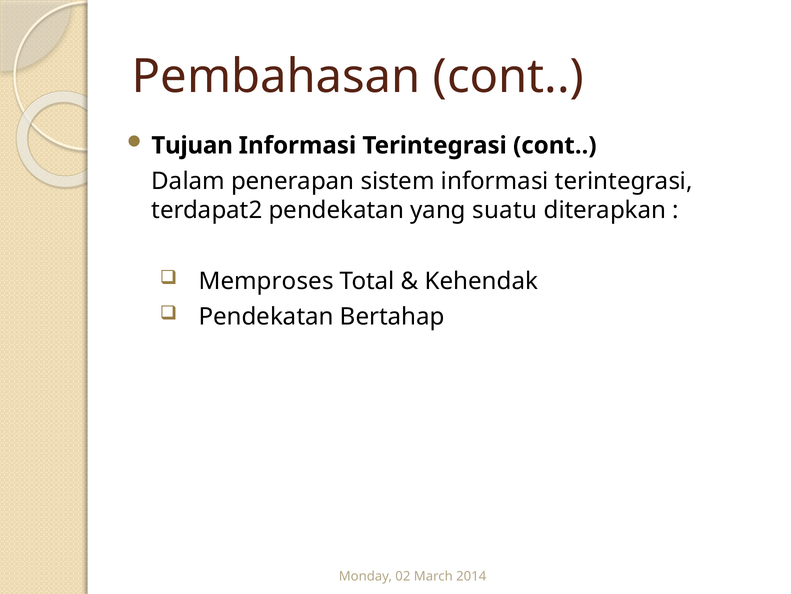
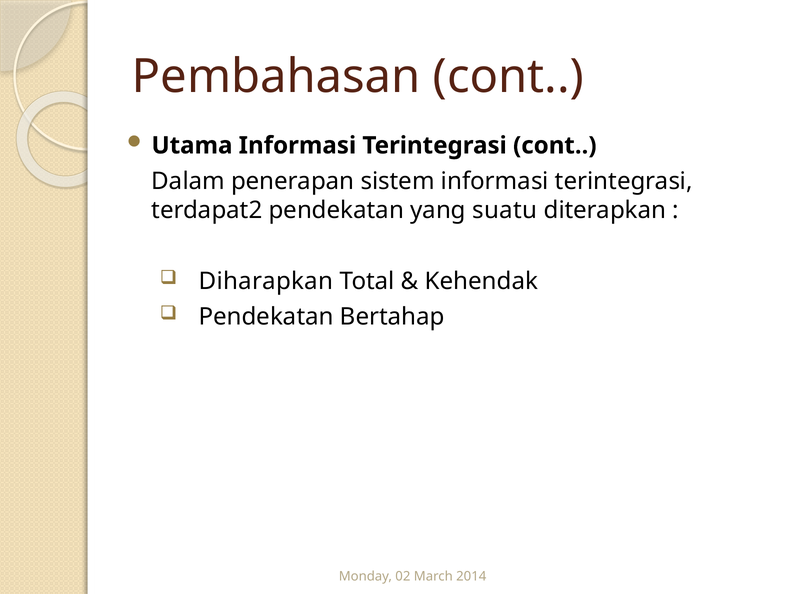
Tujuan: Tujuan -> Utama (192, 145)
Memproses: Memproses -> Diharapkan (266, 281)
